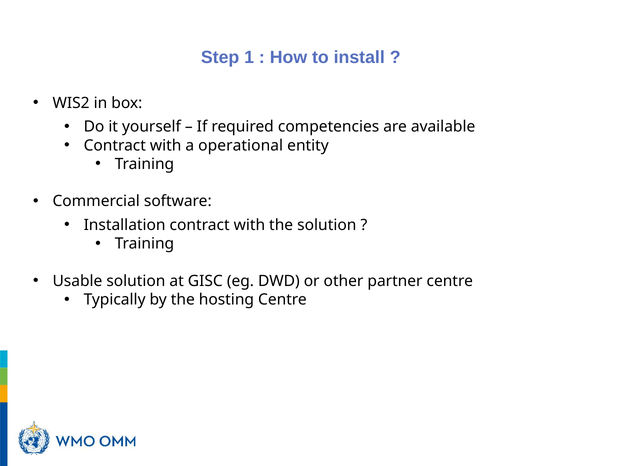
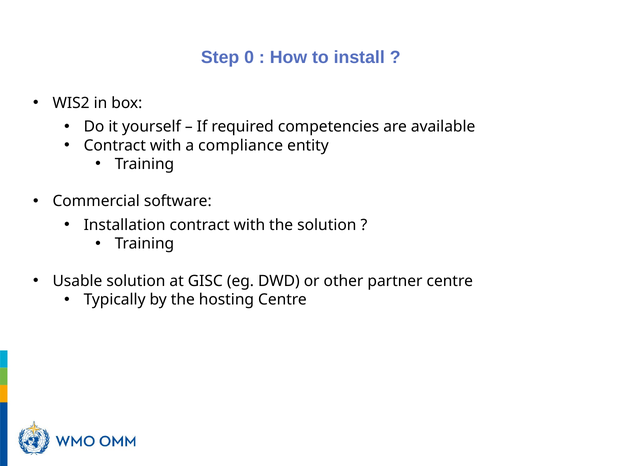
1: 1 -> 0 (249, 57)
operational: operational -> compliance (241, 146)
